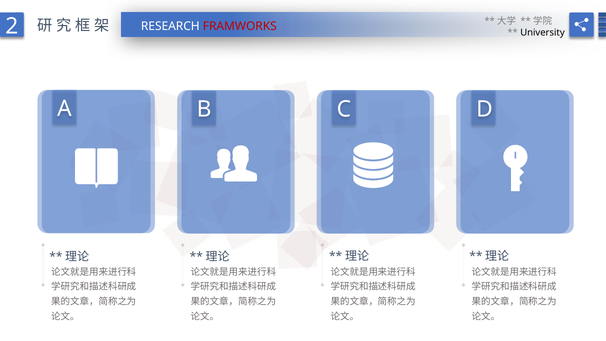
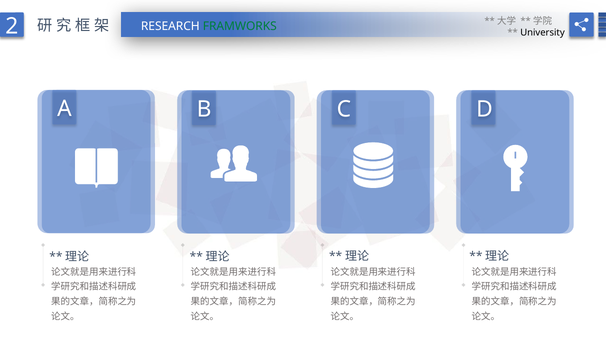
FRAMWORKS colour: red -> green (240, 26)
